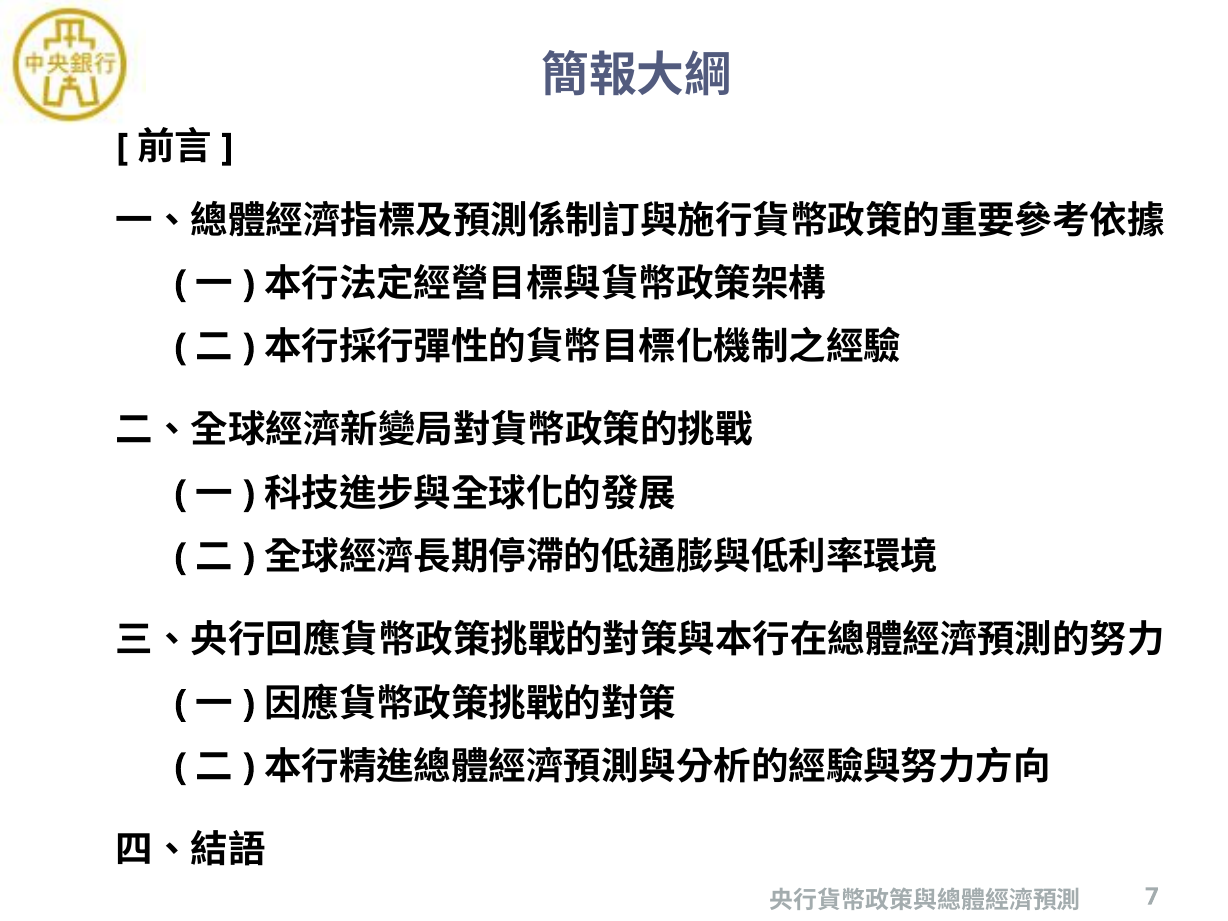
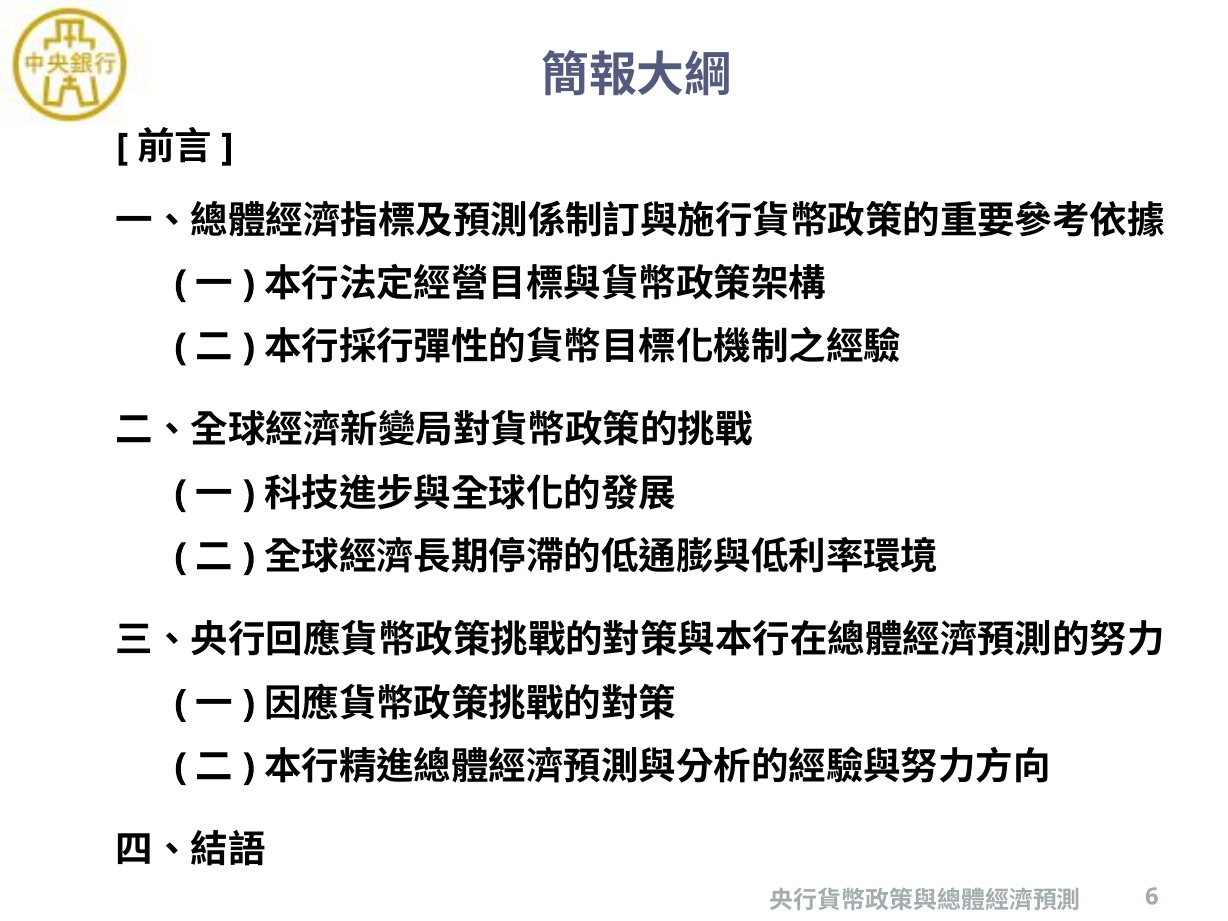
7: 7 -> 6 (1152, 897)
